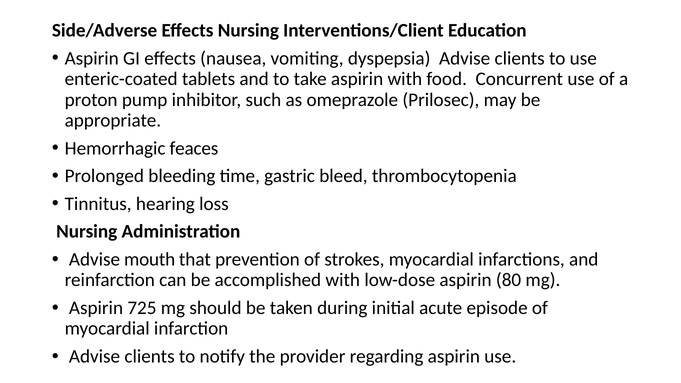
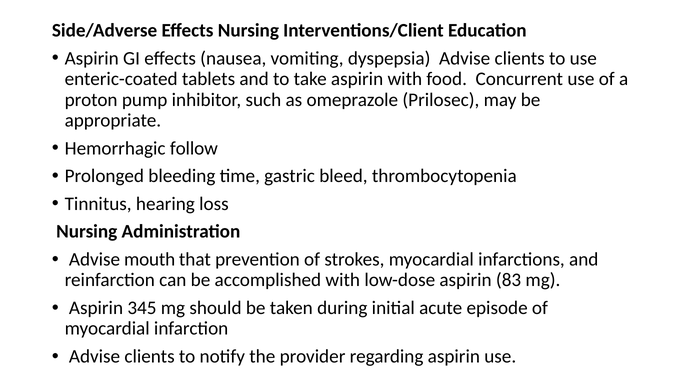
feaces: feaces -> follow (194, 148)
80: 80 -> 83 (509, 280)
725: 725 -> 345 (142, 308)
